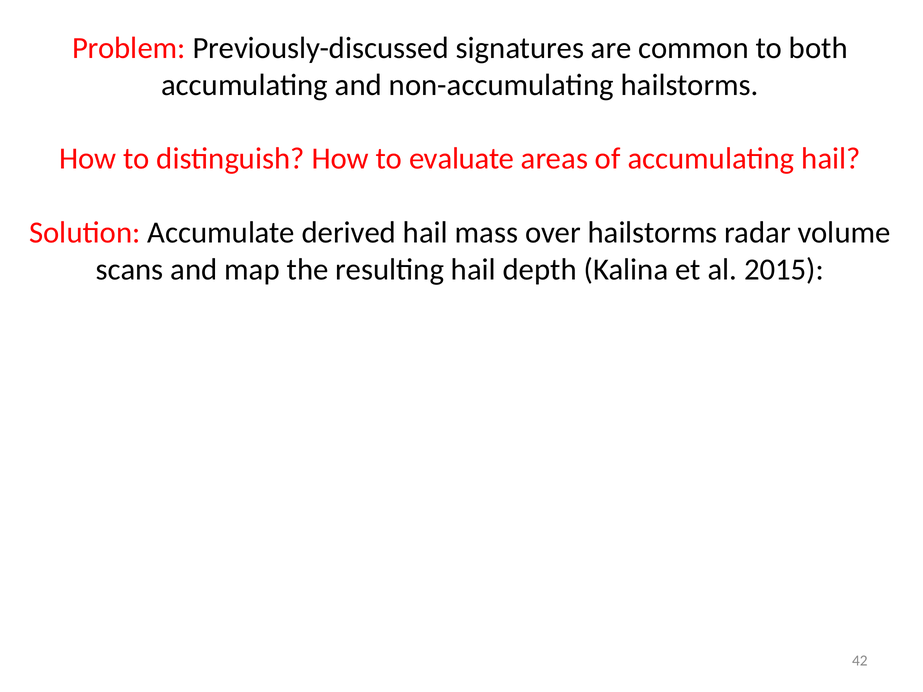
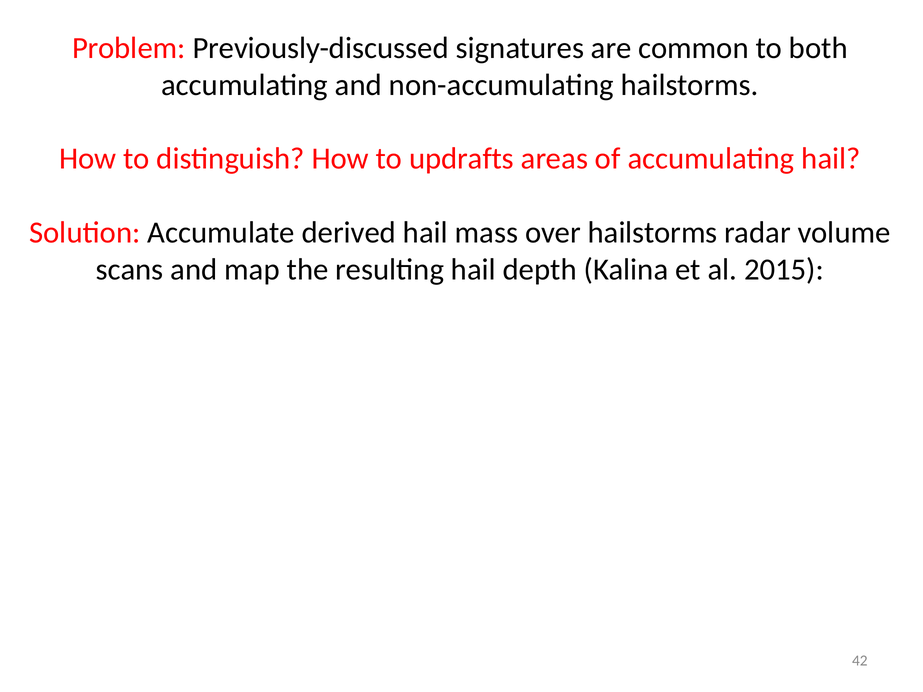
evaluate: evaluate -> updrafts (462, 159)
